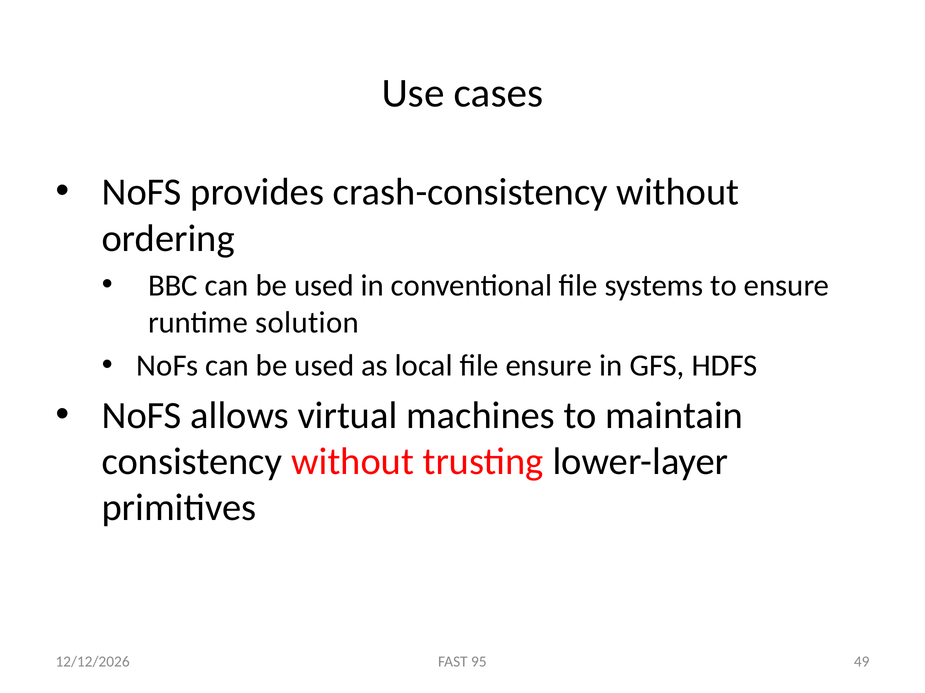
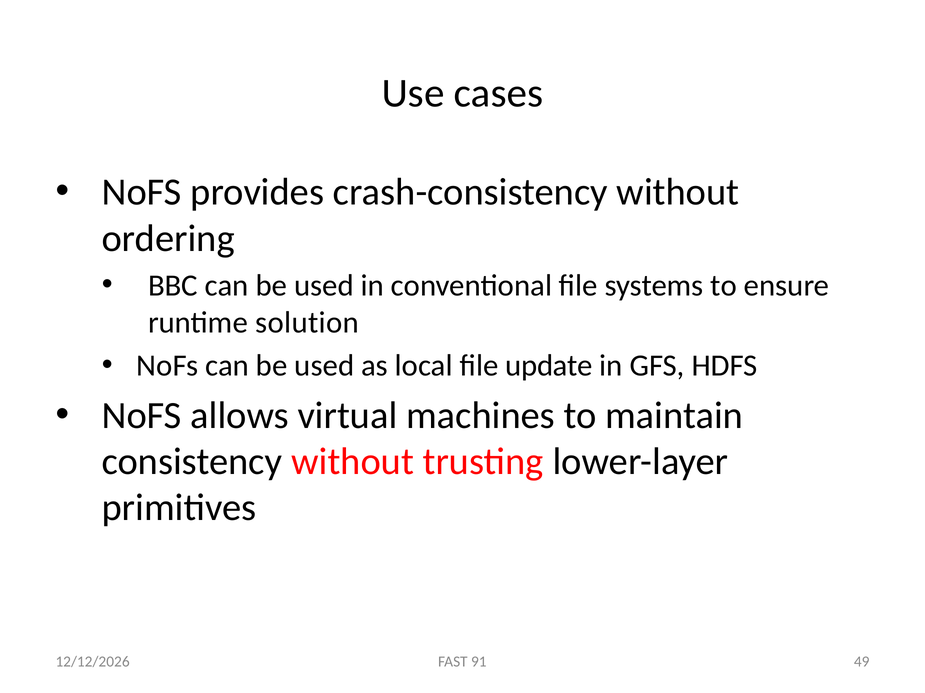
file ensure: ensure -> update (549, 366)
95: 95 -> 91 (479, 662)
